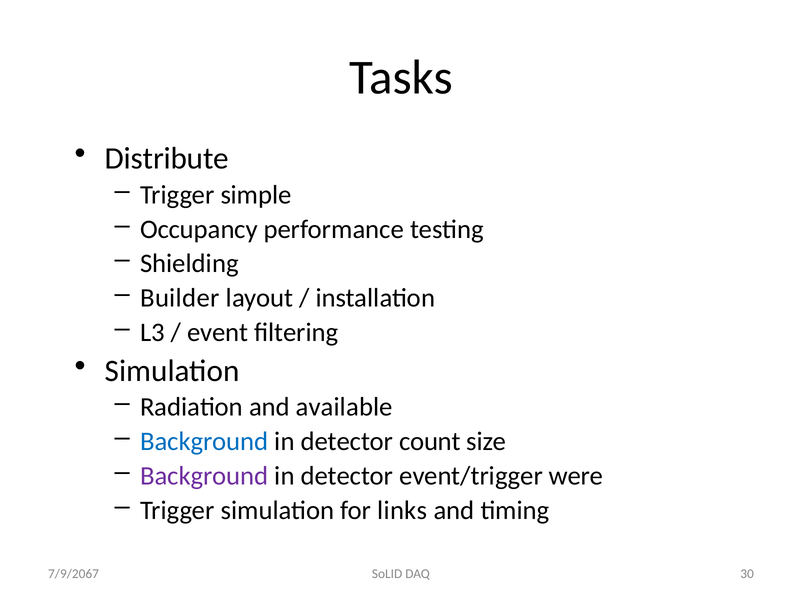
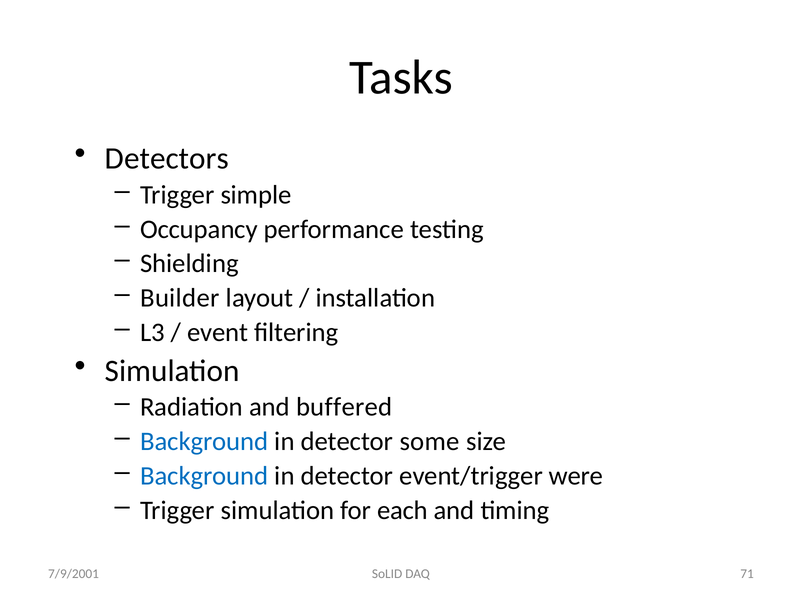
Distribute: Distribute -> Detectors (167, 159)
available: available -> buffered (344, 407)
count: count -> some (430, 442)
Background colour: purple -> blue (204, 476)
links: links -> each (403, 511)
30: 30 -> 71 (747, 574)
7/9/2067: 7/9/2067 -> 7/9/2001 (74, 574)
